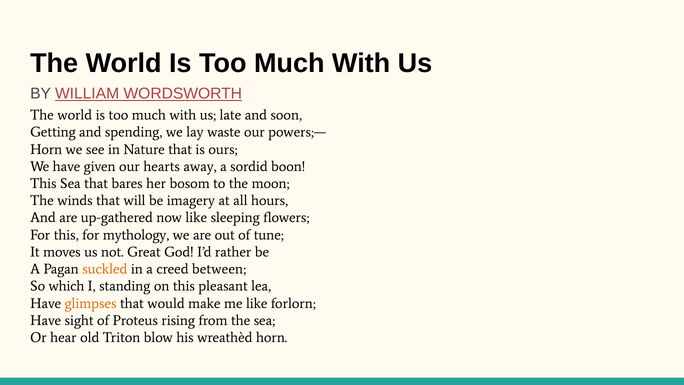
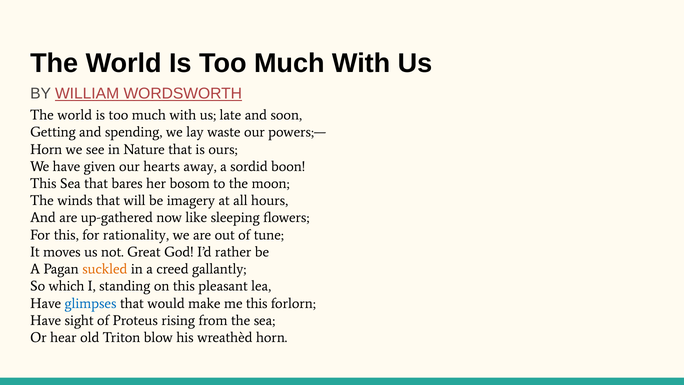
mythology: mythology -> rationality (136, 235)
between: between -> gallantly (219, 269)
glimpses colour: orange -> blue (91, 303)
me like: like -> this (257, 303)
